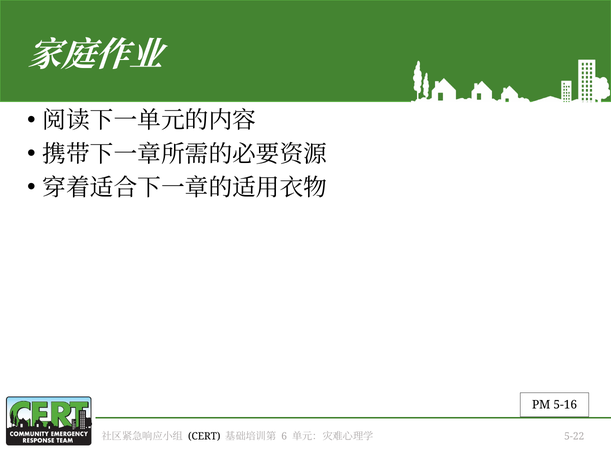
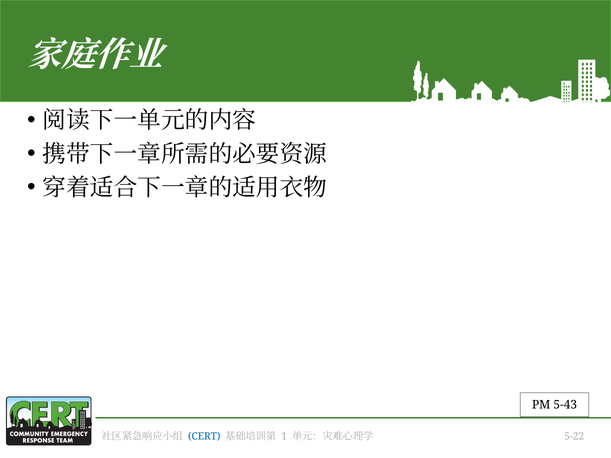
5-16: 5-16 -> 5-43 (565, 405)
CERT colour: black -> blue (204, 437)
6: 6 -> 1 (284, 437)
